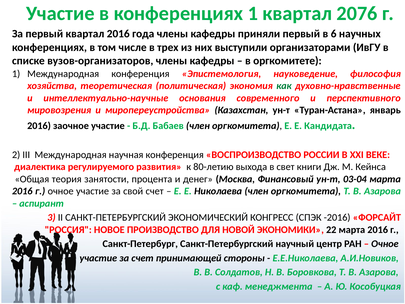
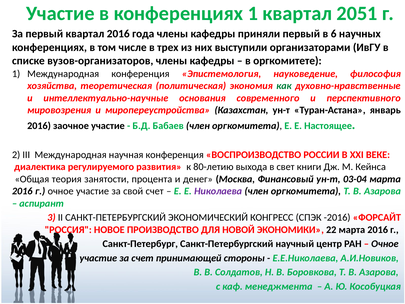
2076: 2076 -> 2051 (357, 14)
Кандидата: Кандидата -> Настоящее (328, 126)
Николаева colour: black -> purple (218, 191)
